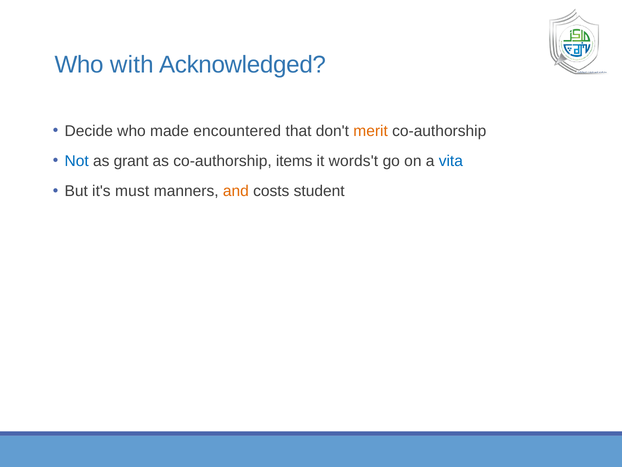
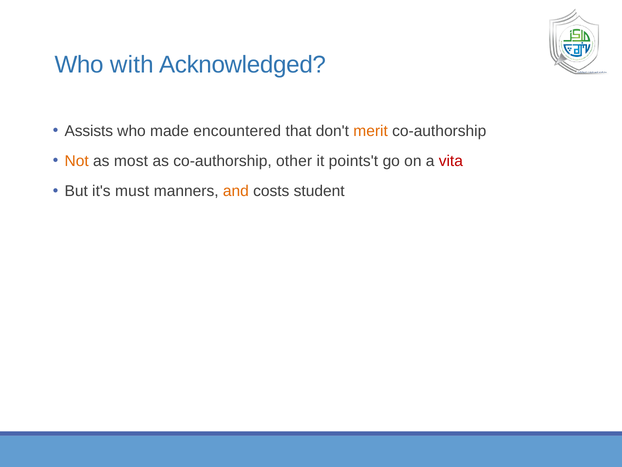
Decide: Decide -> Assists (89, 131)
Not colour: blue -> orange (77, 161)
grant: grant -> most (131, 161)
items: items -> other (294, 161)
words't: words't -> points't (353, 161)
vita colour: blue -> red (451, 161)
